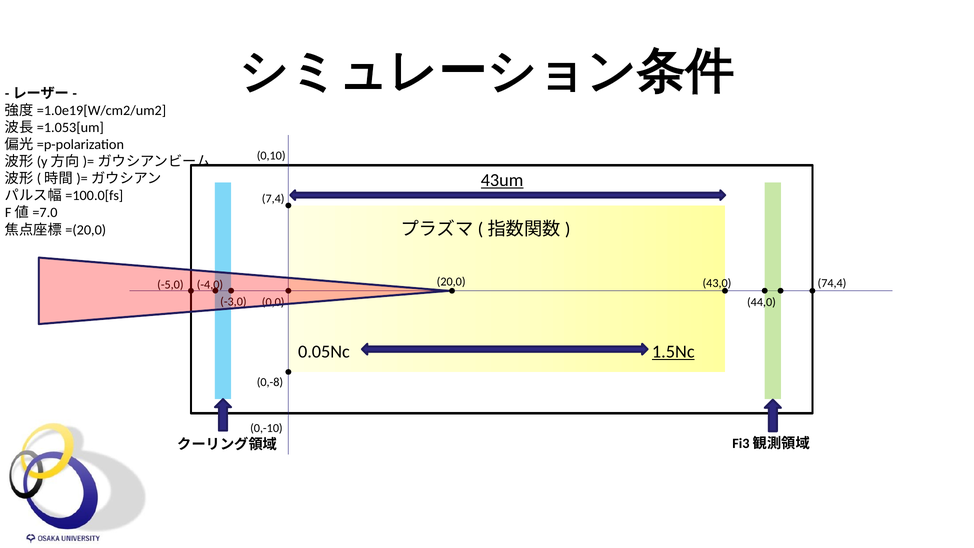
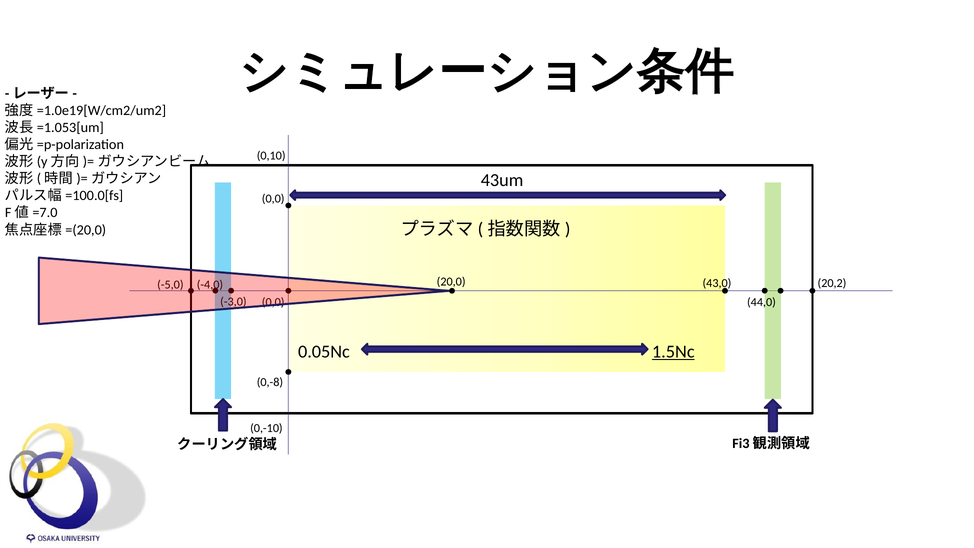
43um underline: present -> none (502, 180)
7,4: 7,4 -> 0,0 (273, 199)
74,4: 74,4 -> 20,2 (832, 283)
